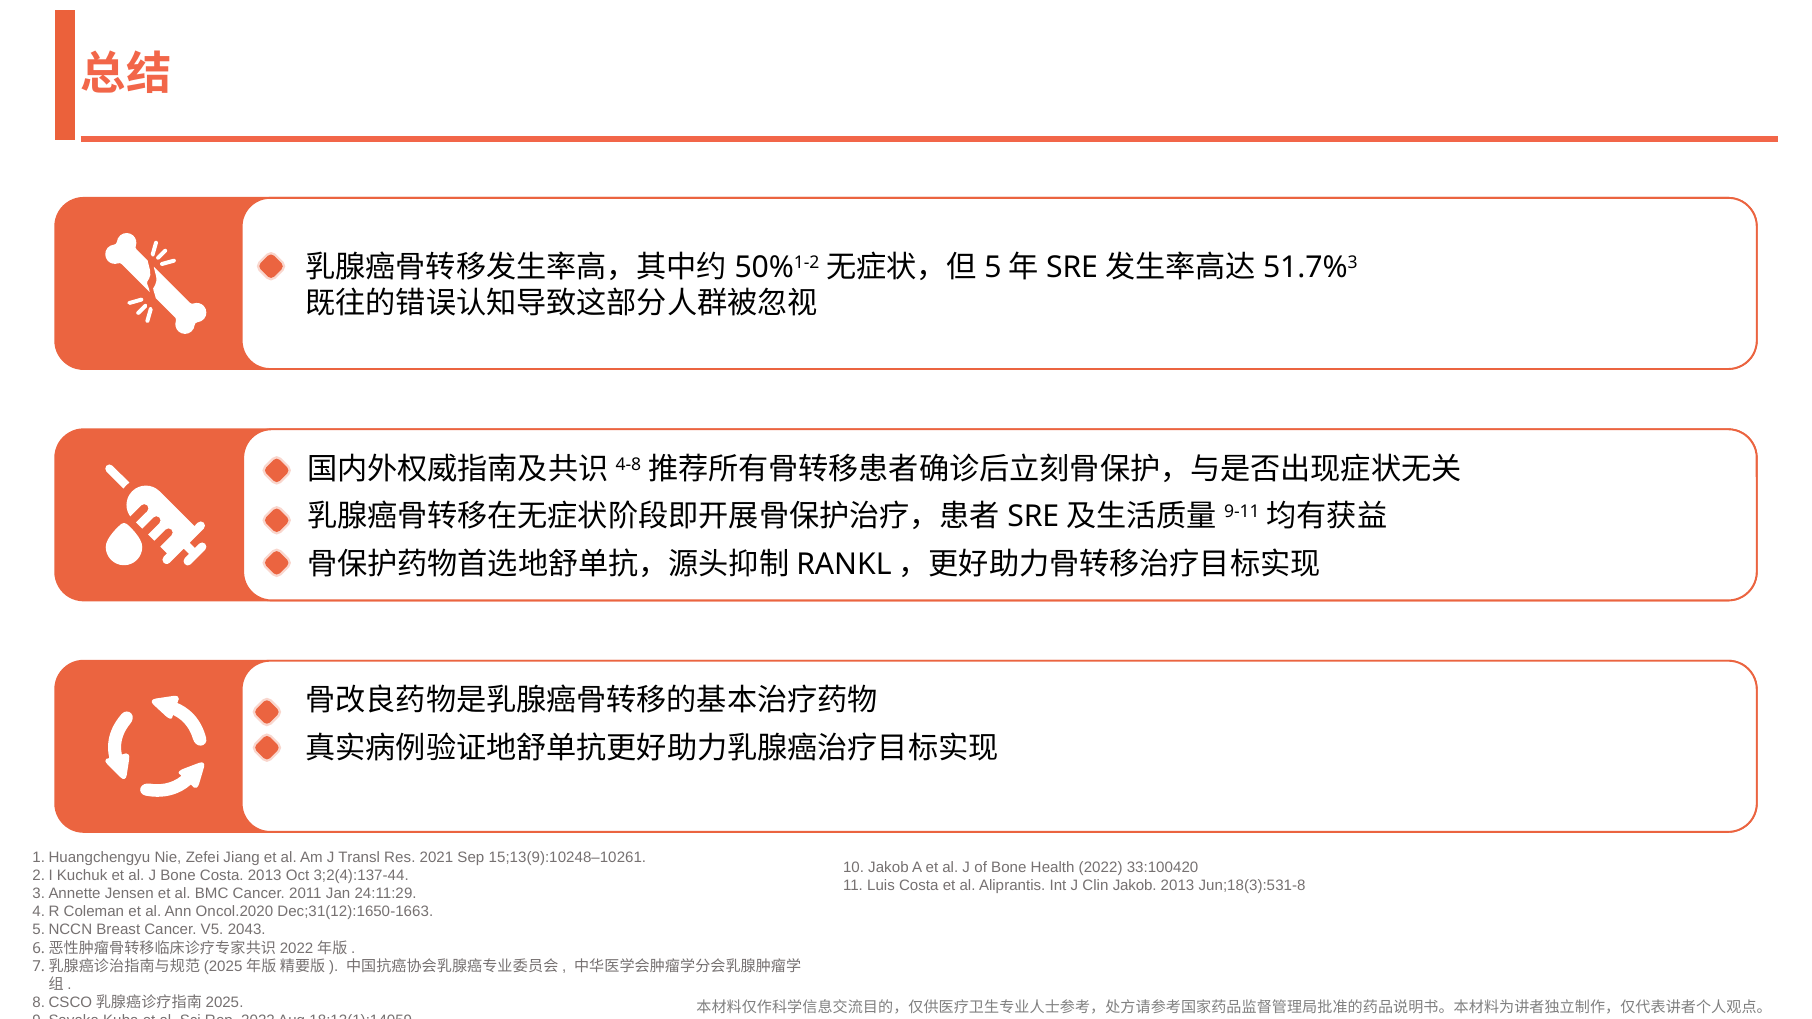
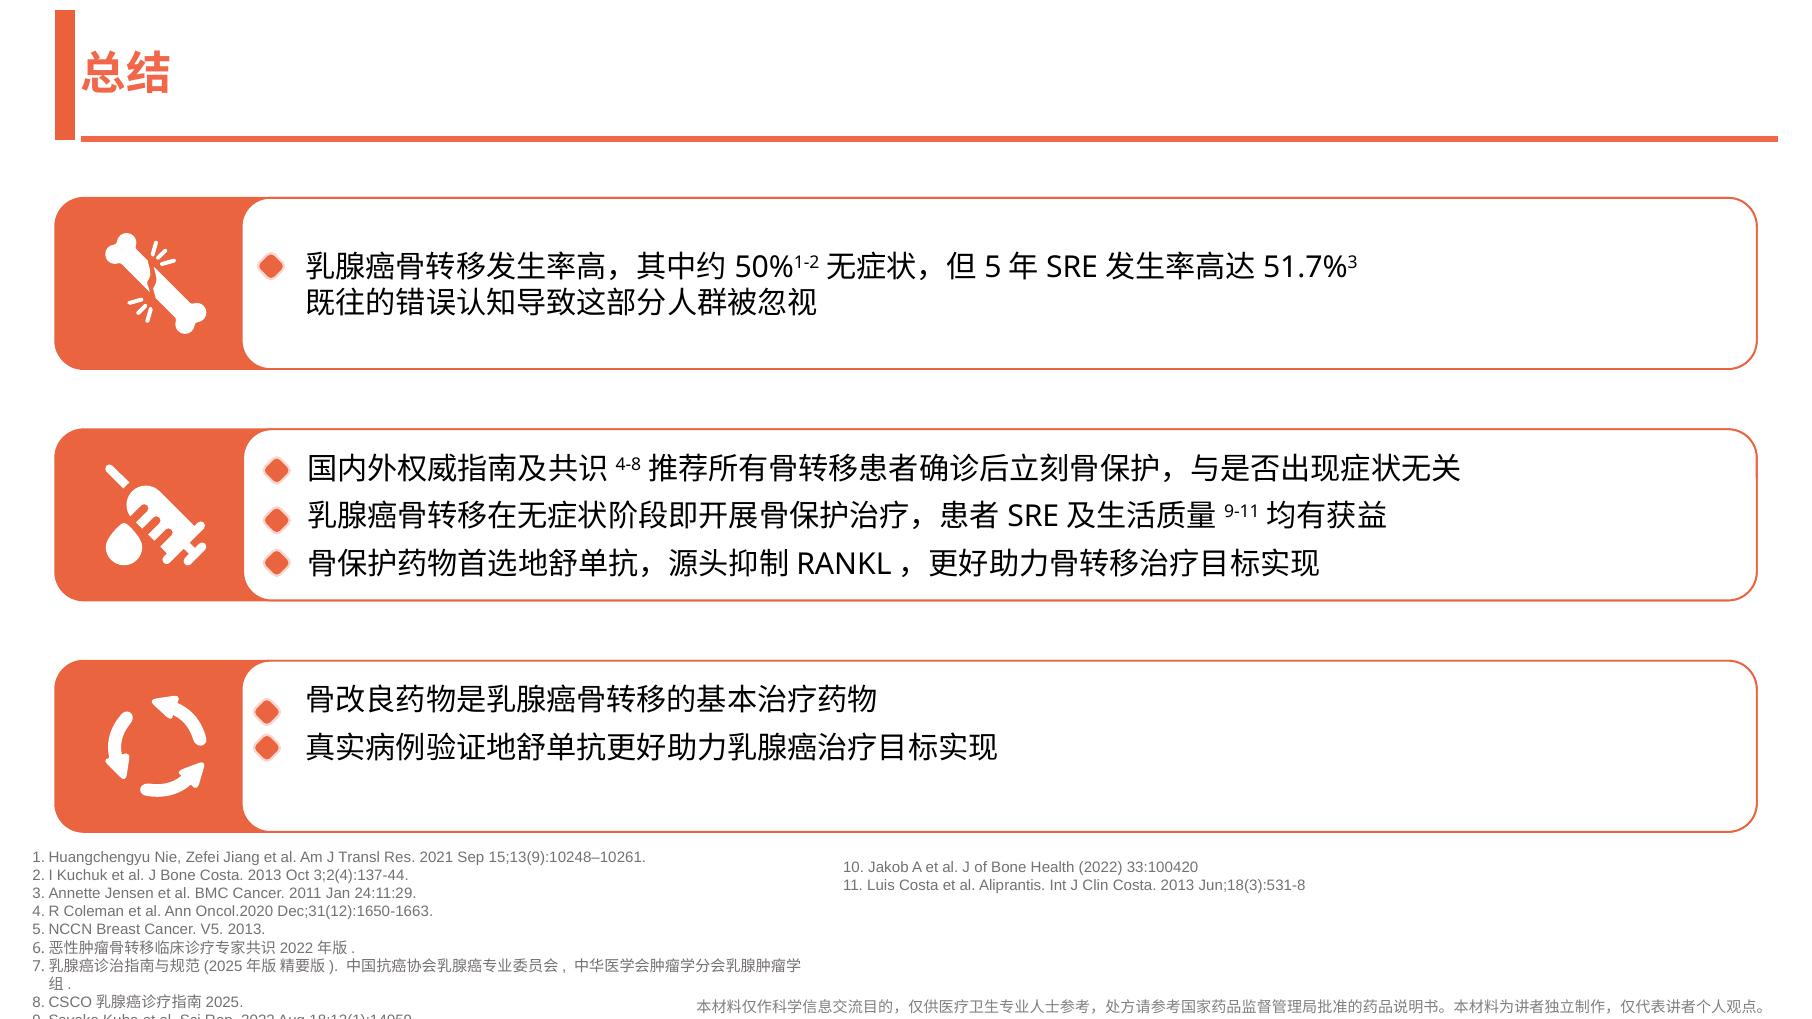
Clin Jakob: Jakob -> Costa (1135, 886)
V5 2043: 2043 -> 2013 (247, 930)
